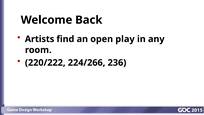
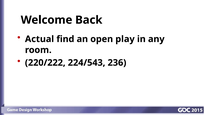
Artists: Artists -> Actual (40, 39)
224/266: 224/266 -> 224/543 (87, 63)
